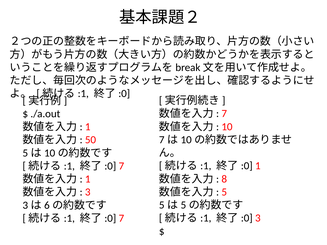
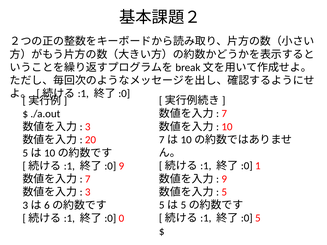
1: 1 -> 3 (88, 127)
50: 50 -> 20 (90, 140)
7: 7 -> 9 (121, 166)
8: 8 -> 9 (224, 179)
1: 1 -> 7 (88, 179)
3: 3 -> 5 (258, 218)
7: 7 -> 0 (121, 218)
